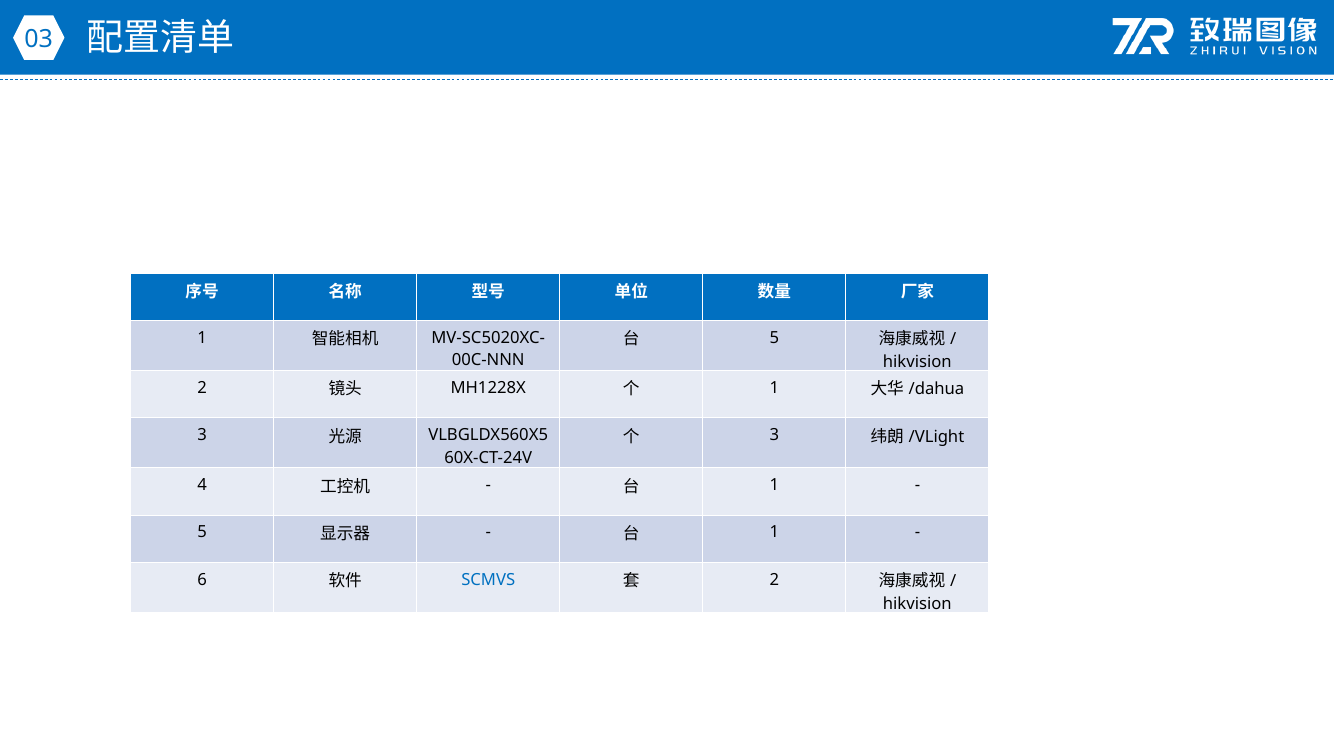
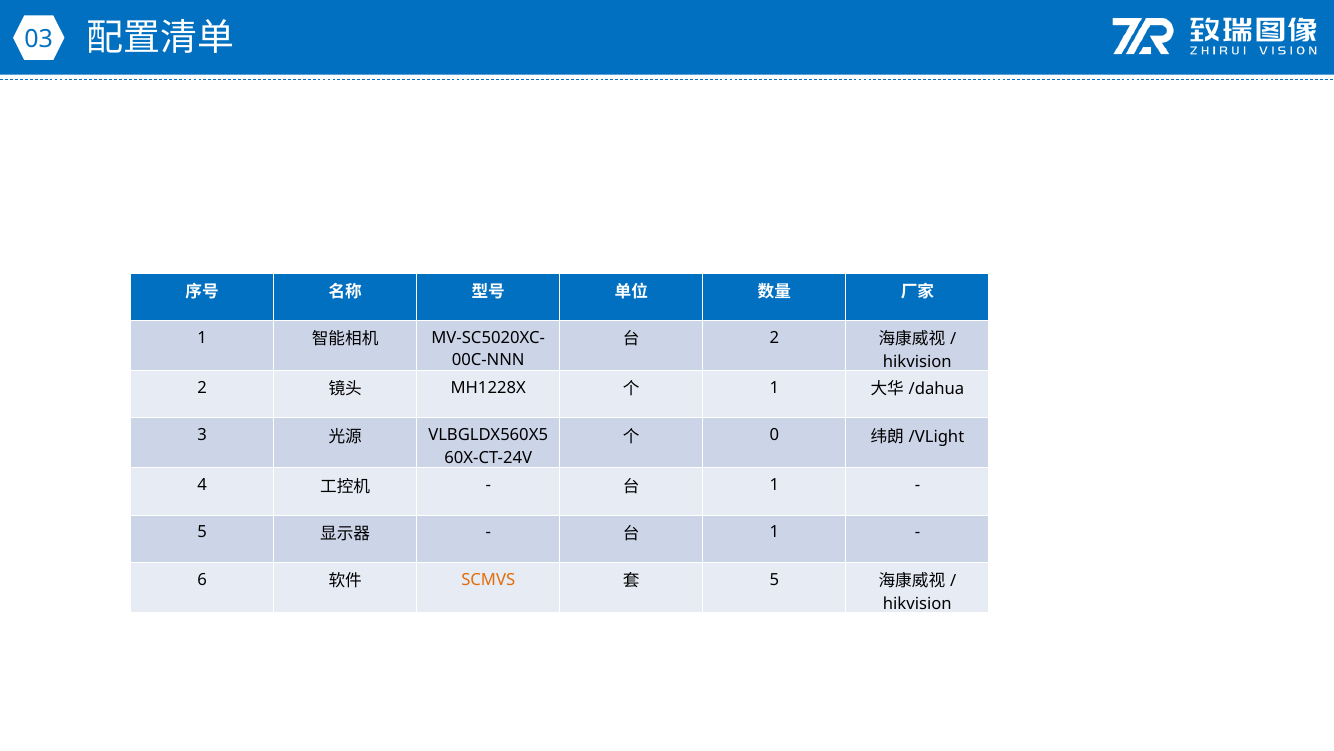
5: 5 -> 2 (774, 337)
3: 3 -> 0 (774, 435)
SCMVS colour: blue -> orange (488, 579)
2: 2 -> 5 (774, 579)
